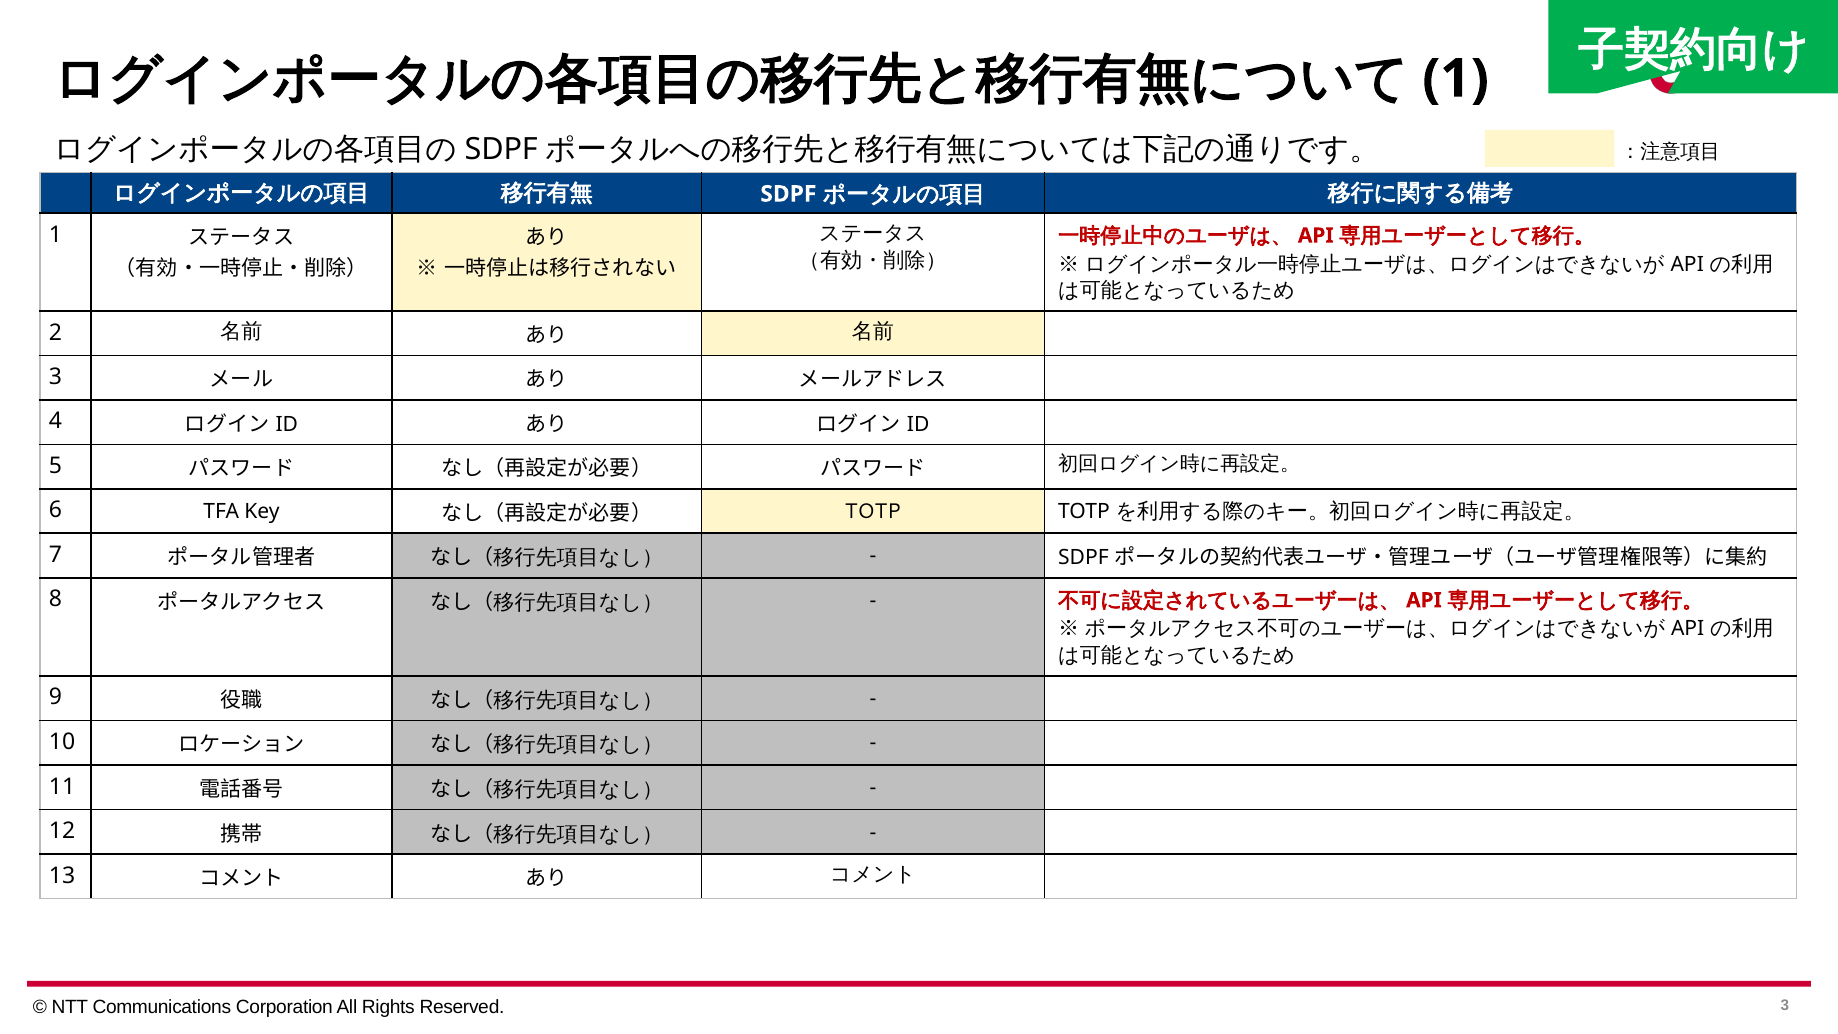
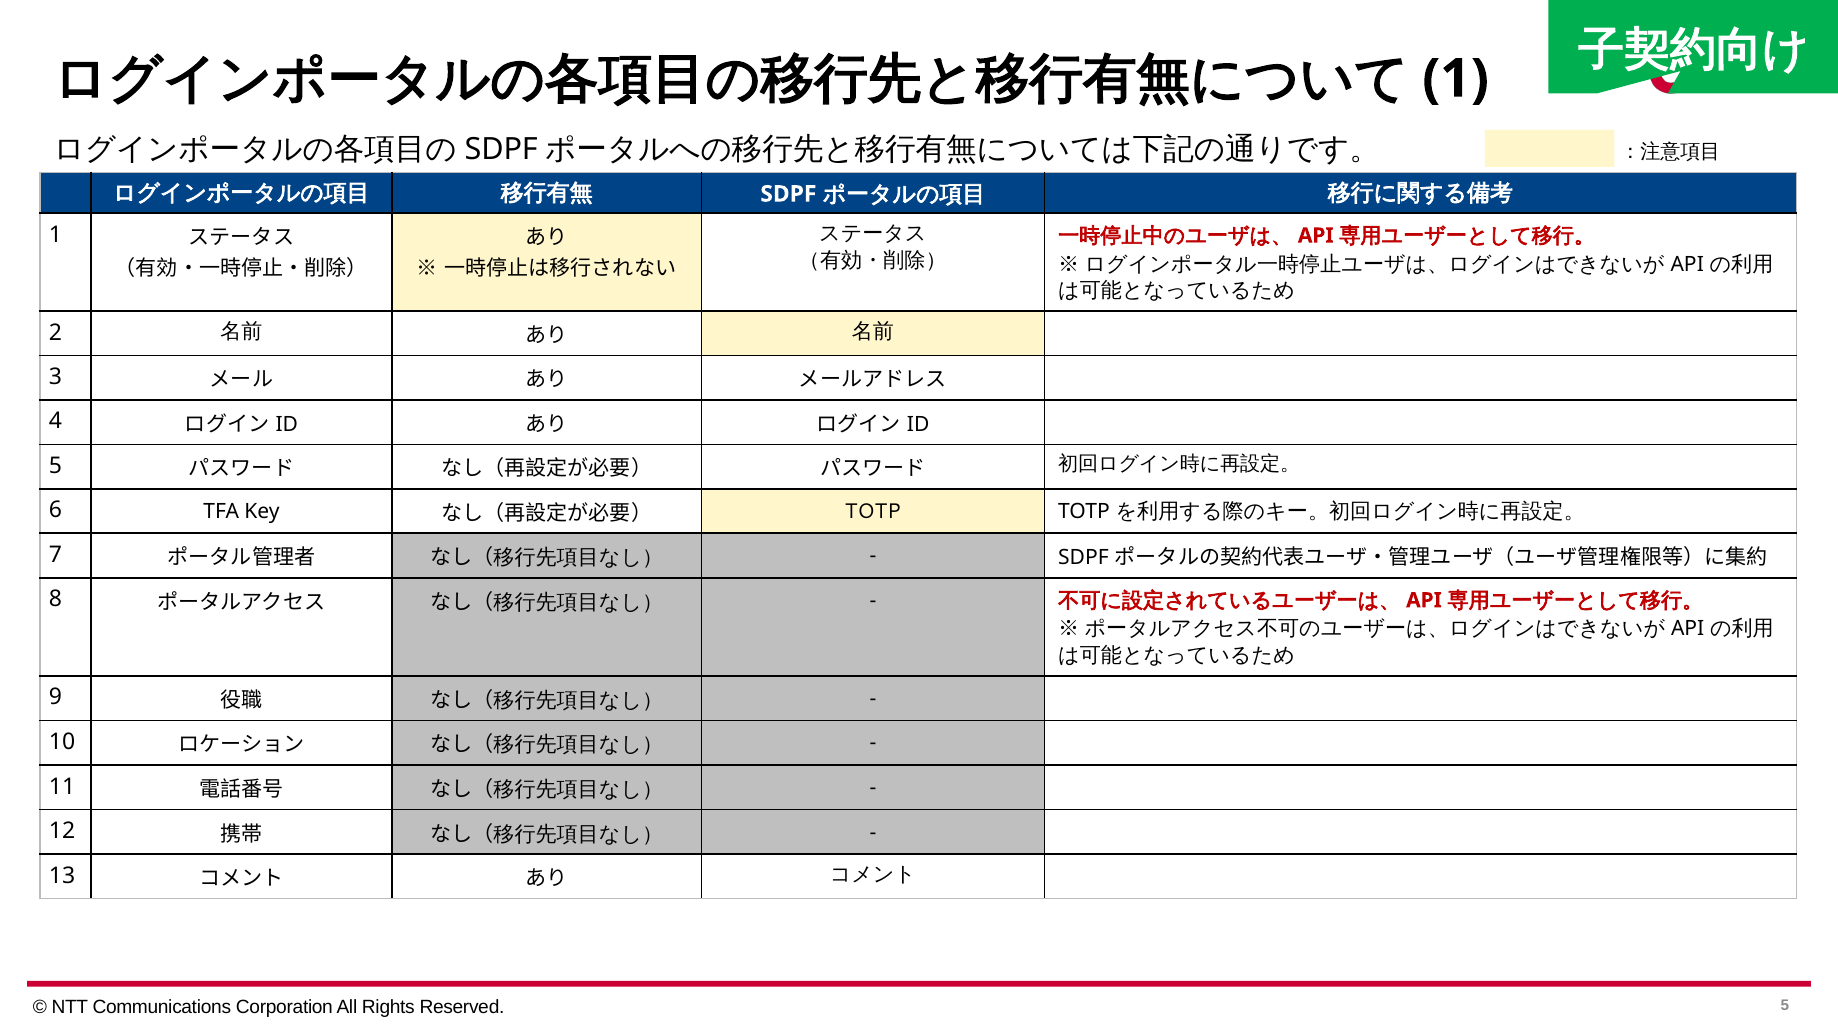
3: 3 -> 5 (1785, 1005)
